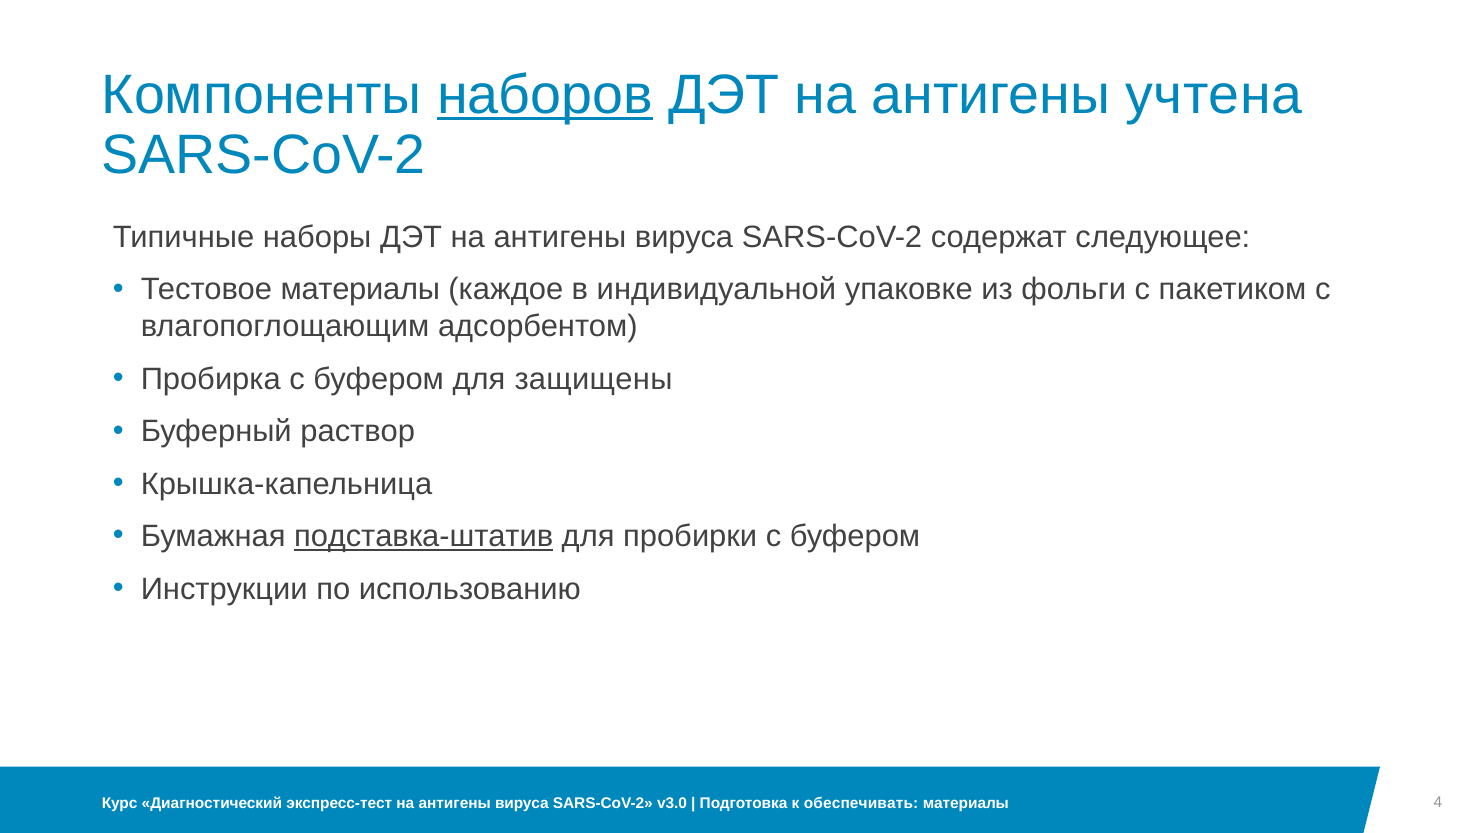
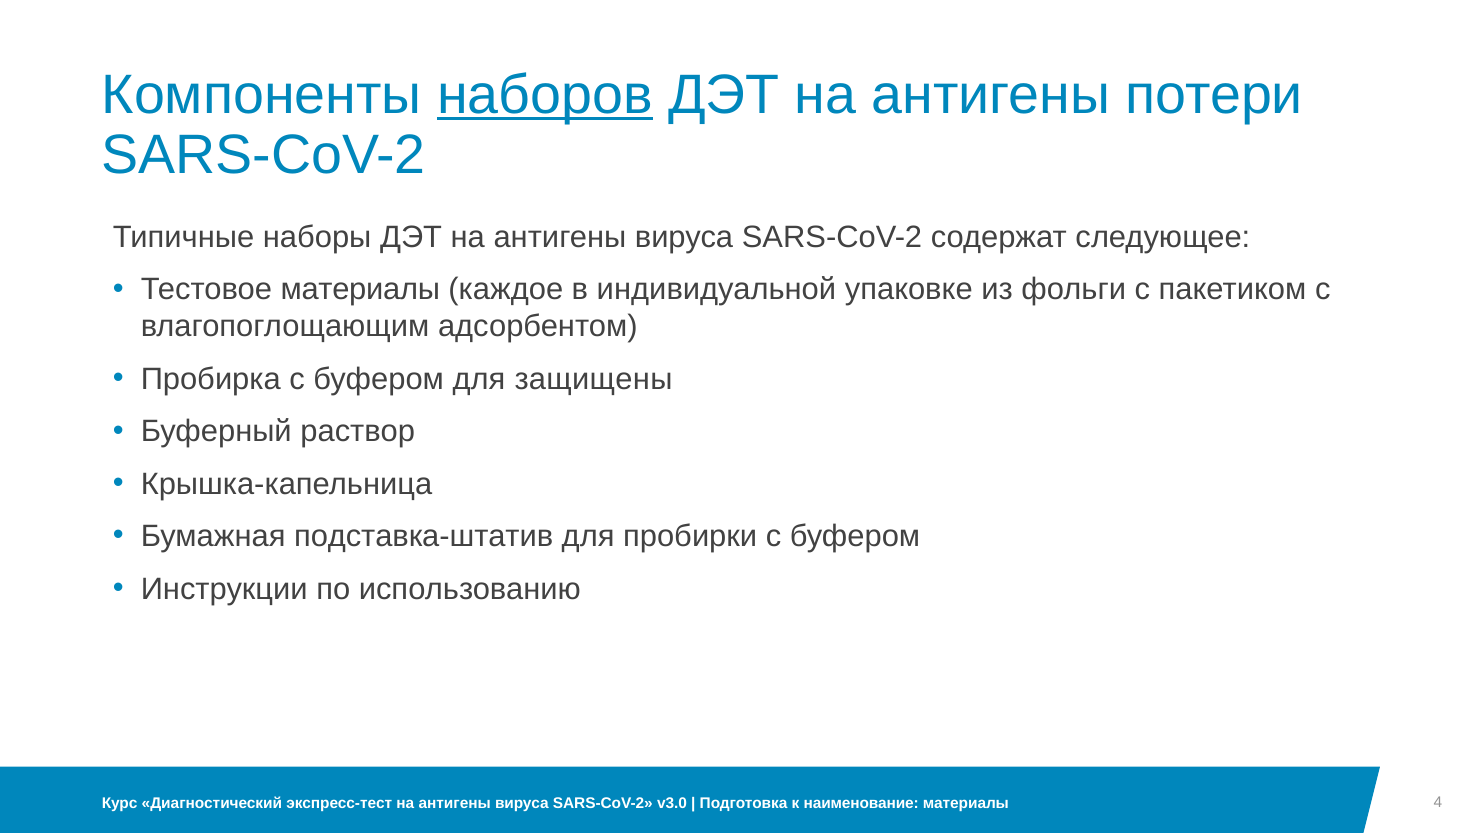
учтена: учтена -> потери (1214, 95)
подставка-штатив underline: present -> none (424, 537)
обеспечивать: обеспечивать -> наименование (861, 804)
